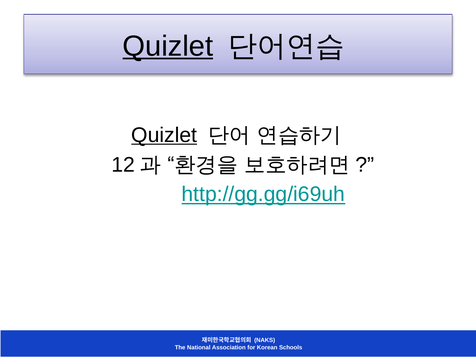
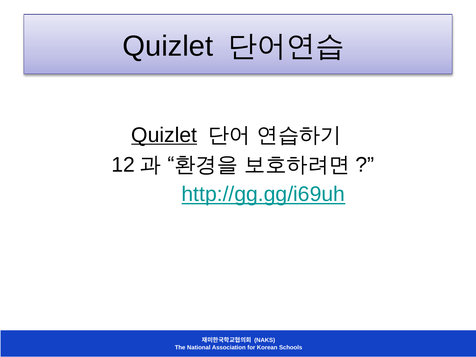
Quizlet underline: present -> none (168, 46)
